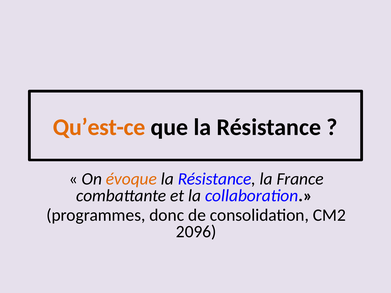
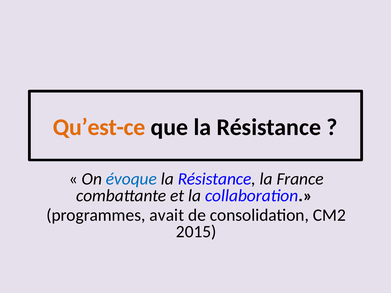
évoque colour: orange -> blue (131, 179)
donc: donc -> avait (167, 215)
2096: 2096 -> 2015 (196, 232)
